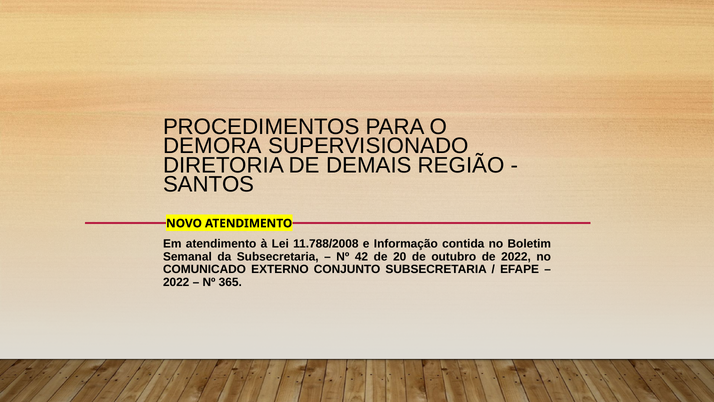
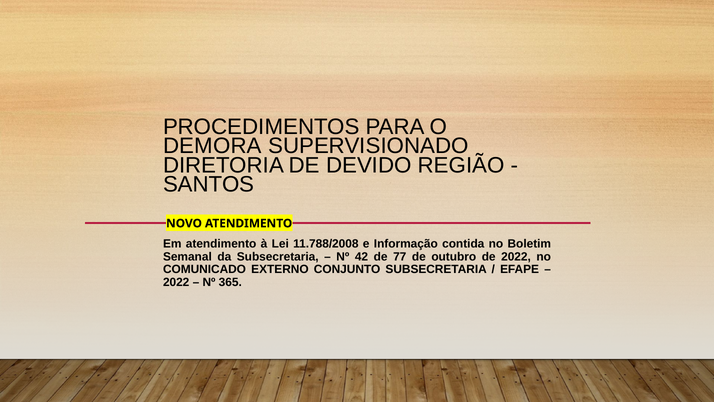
DEMAIS: DEMAIS -> DEVIDO (369, 165)
20: 20 -> 77 (400, 256)
